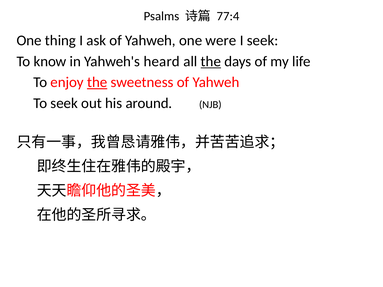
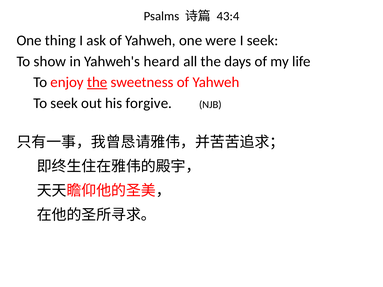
77:4: 77:4 -> 43:4 (228, 16)
know: know -> show (50, 61)
the underline: present -> none (211, 61)
around: around -> forgive (149, 103)
